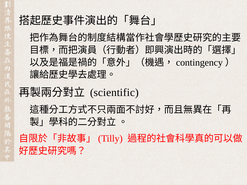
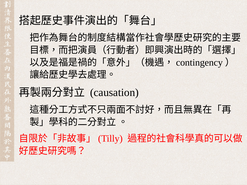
scientific: scientific -> causation (114, 93)
